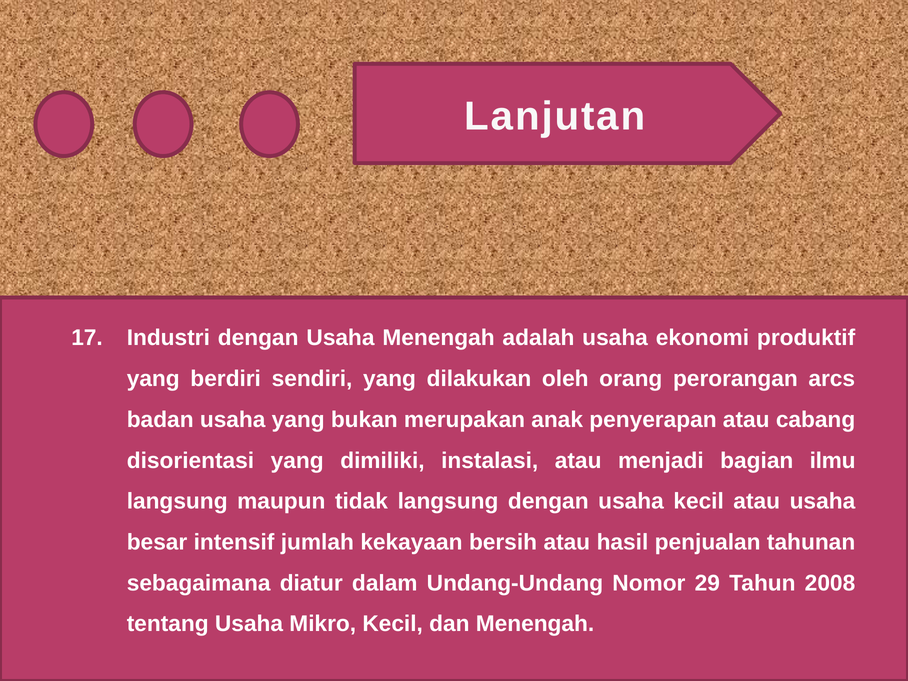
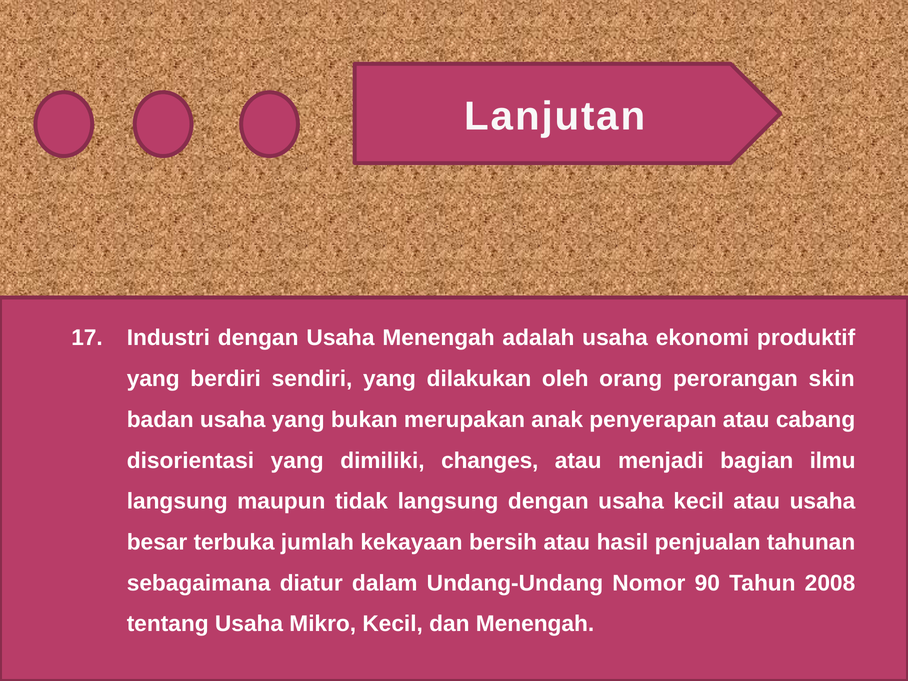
arcs: arcs -> skin (832, 379)
instalasi: instalasi -> changes (490, 461)
intensif: intensif -> terbuka (234, 542)
29: 29 -> 90 (707, 583)
